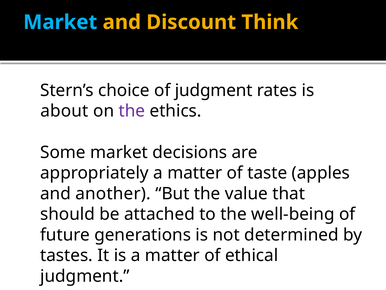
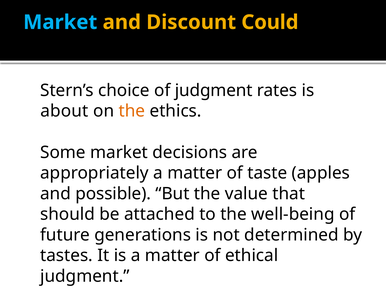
Think: Think -> Could (270, 22)
the colour: purple -> orange (132, 111)
another: another -> possible (113, 193)
